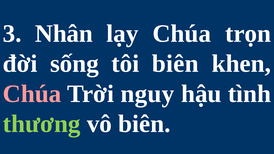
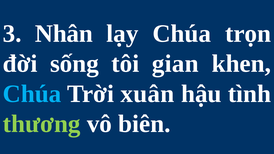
tôi biên: biên -> gian (175, 64)
Chúa colour: pink -> light blue (32, 94)
nguy: nguy -> xuân (147, 94)
